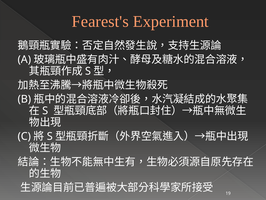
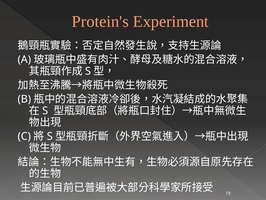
Fearest's: Fearest's -> Protein's (100, 21)
